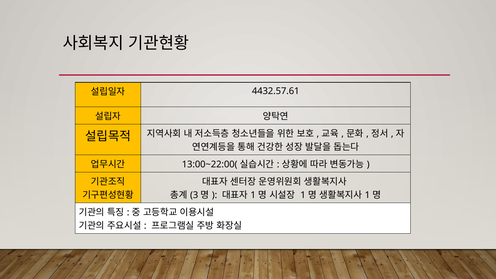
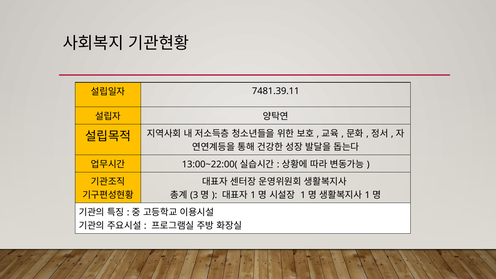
4432.57.61: 4432.57.61 -> 7481.39.11 (276, 91)
